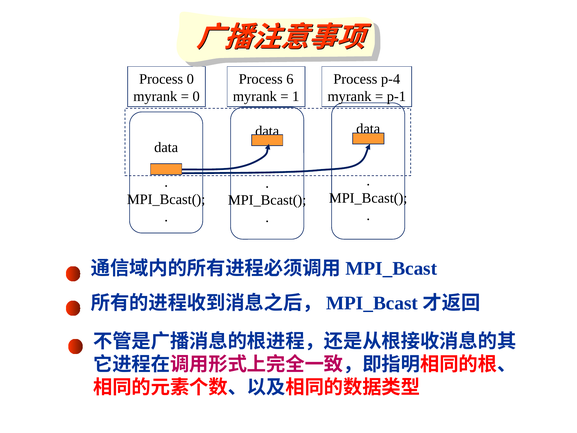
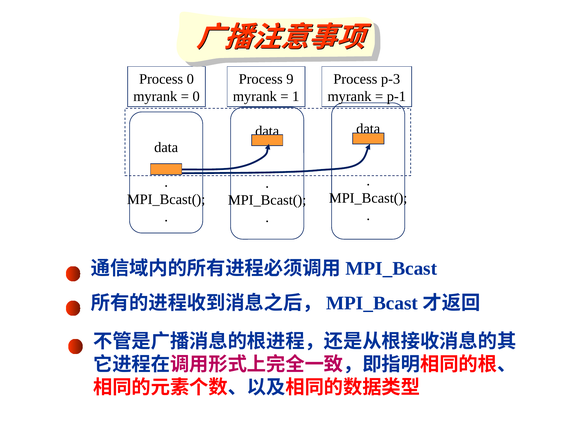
6: 6 -> 9 (290, 79)
p-4: p-4 -> p-3 (391, 79)
